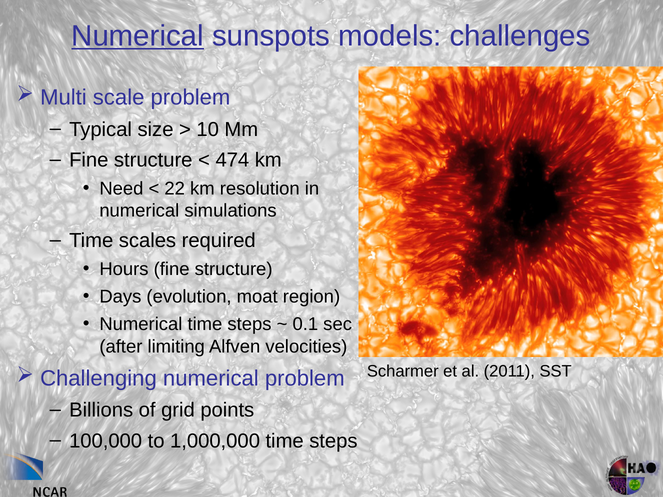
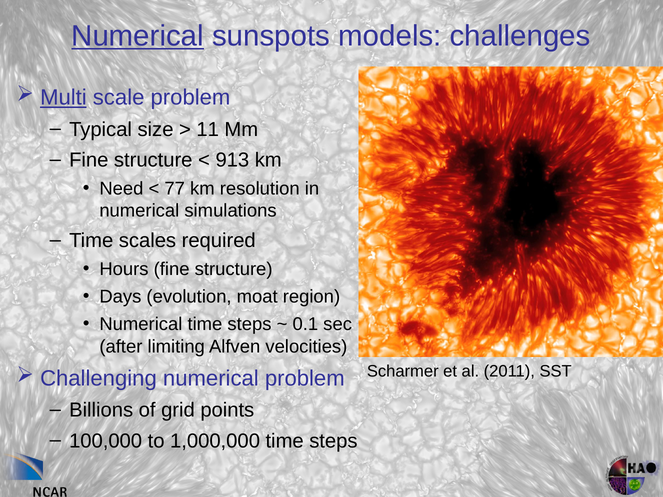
Multi underline: none -> present (63, 98)
10: 10 -> 11 (208, 129)
474: 474 -> 913 (232, 160)
22: 22 -> 77 (175, 189)
